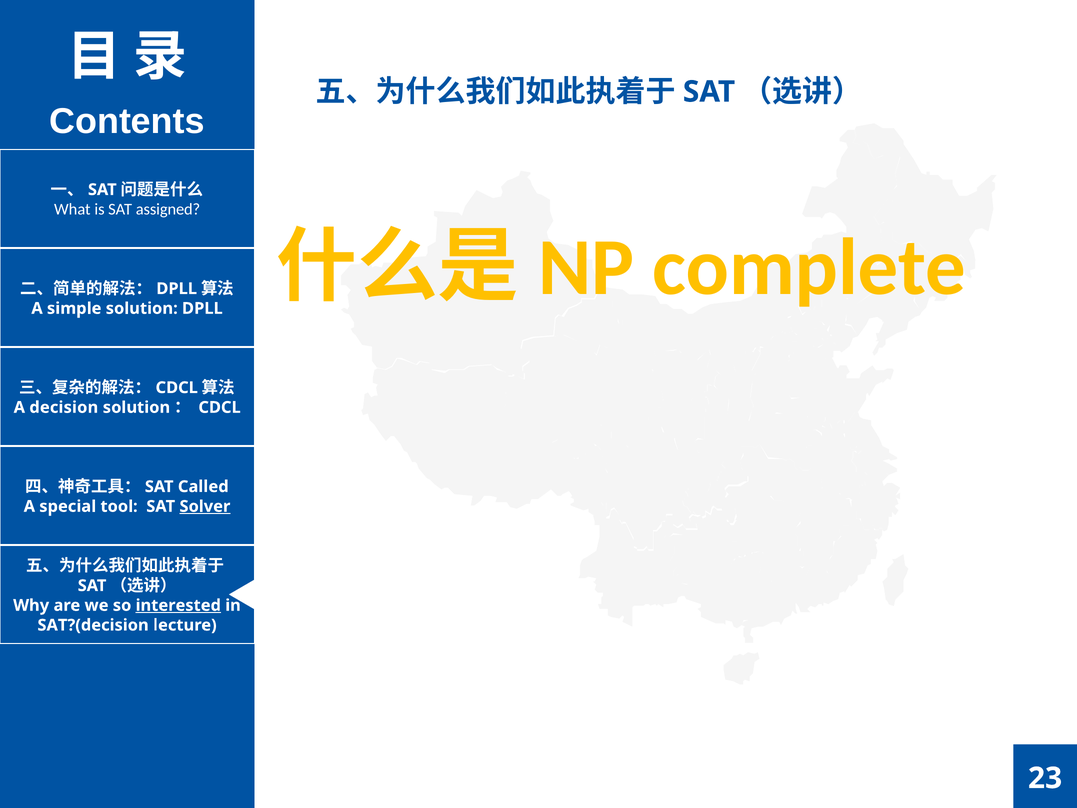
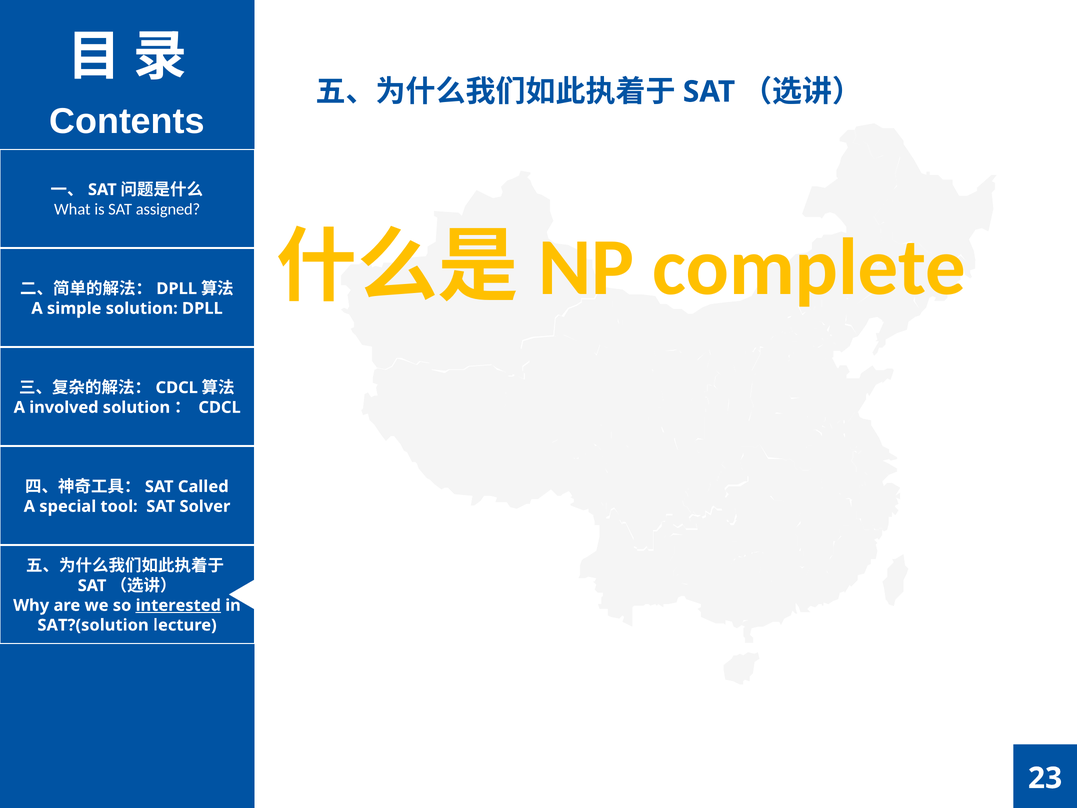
decision: decision -> involved (64, 407)
Solver underline: present -> none (205, 506)
SAT?(decision: SAT?(decision -> SAT?(solution (93, 625)
